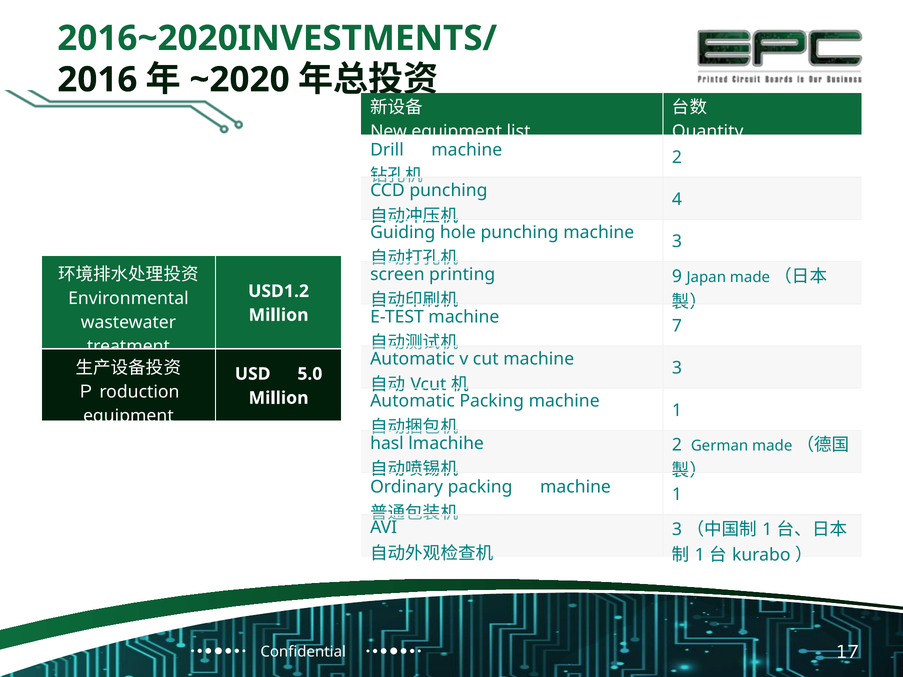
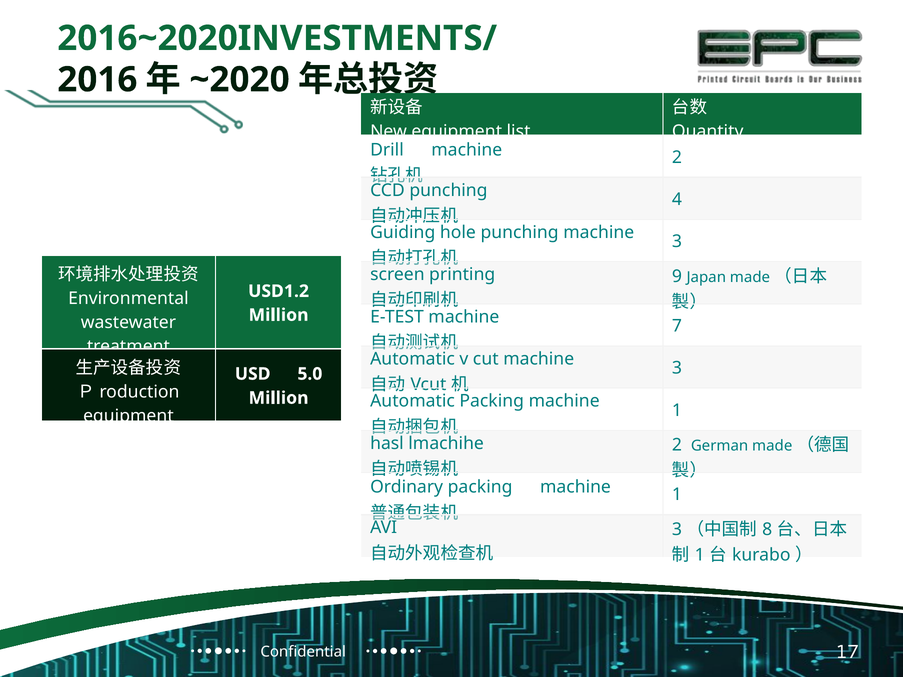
1: 1 -> 8 (767, 530)
